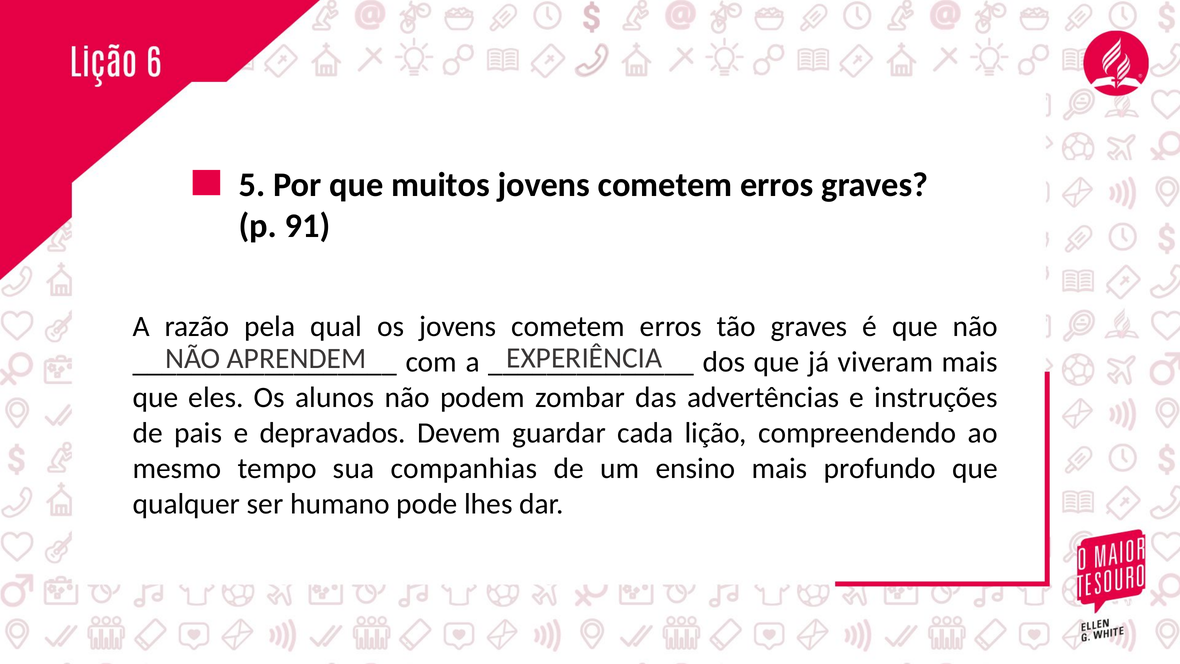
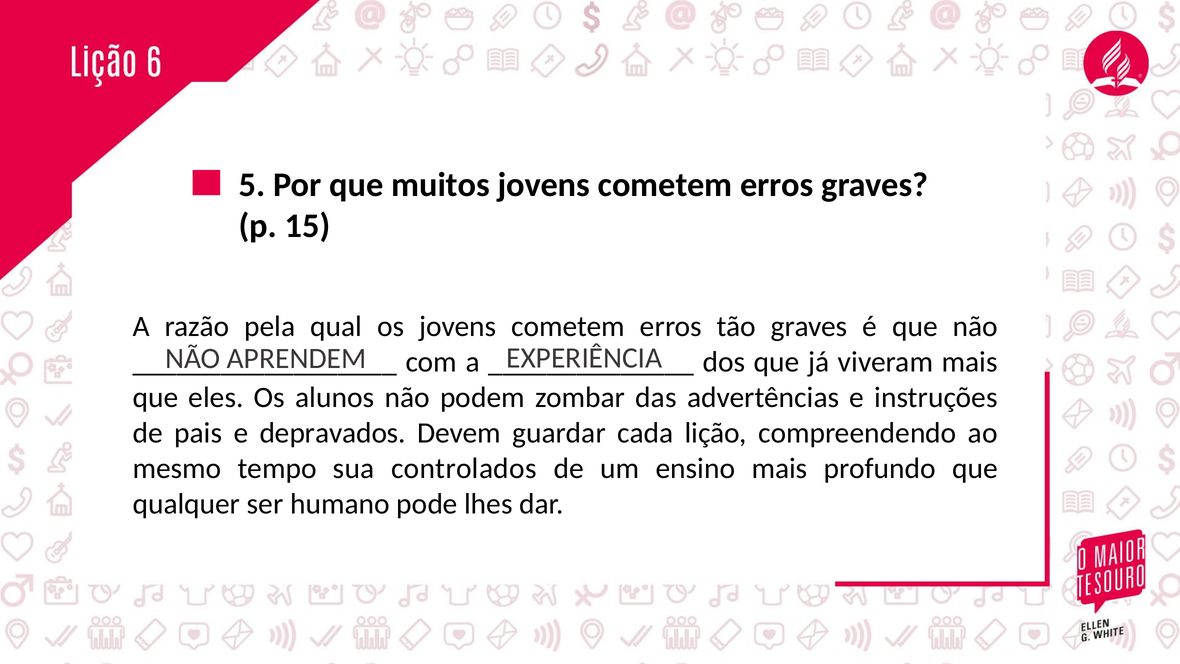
91: 91 -> 15 (308, 226)
companhias: companhias -> controlados (464, 468)
